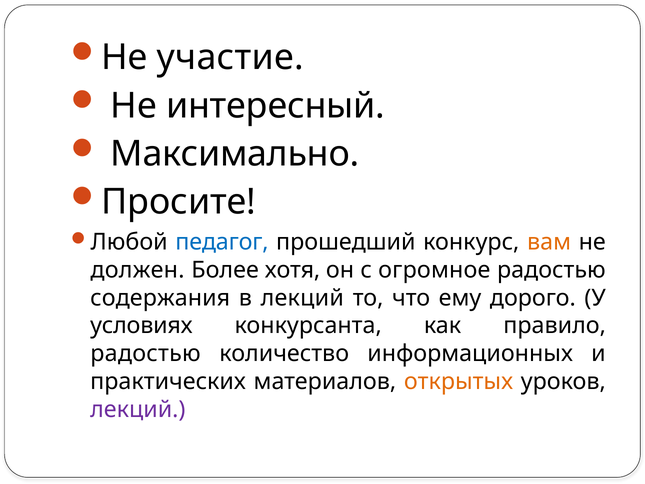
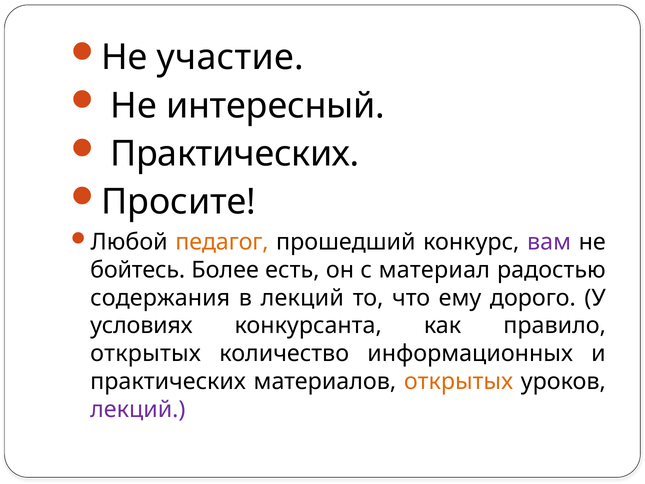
Максимально: Максимально -> Практических (235, 154)
педагог colour: blue -> orange (222, 242)
вам colour: orange -> purple (549, 242)
должен: должен -> бойтесь (138, 270)
хотя: хотя -> есть (292, 270)
огромное: огромное -> материал (434, 270)
радостью: радостью -> открытых (146, 354)
